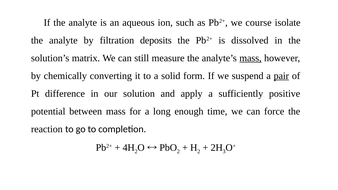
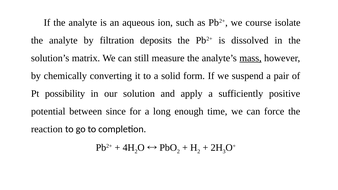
pair underline: present -> none (281, 76)
difference: difference -> possibility (65, 94)
between mass: mass -> since (116, 111)
